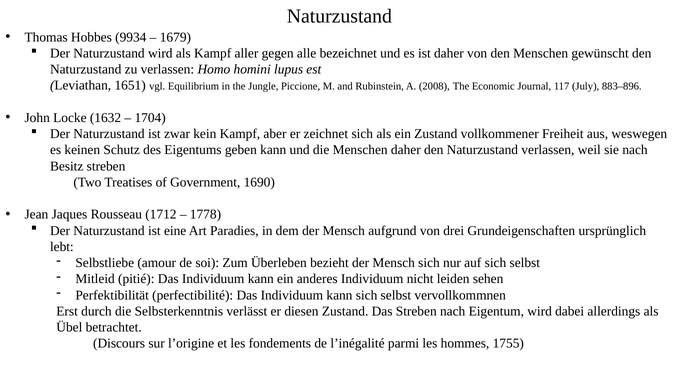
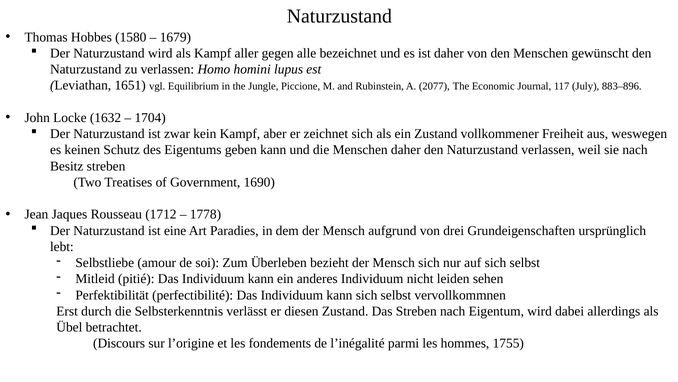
9934: 9934 -> 1580 (131, 37)
2008: 2008 -> 2077 (434, 86)
